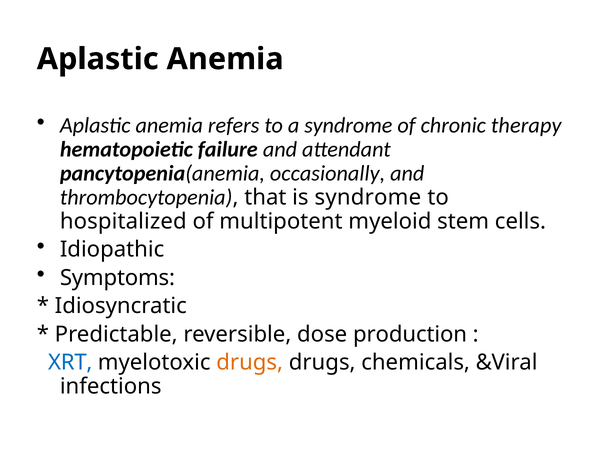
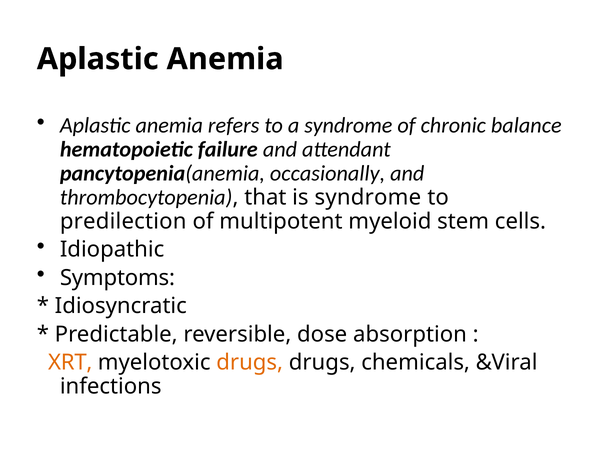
therapy: therapy -> balance (526, 125)
hospitalized: hospitalized -> predilection (123, 221)
production: production -> absorption (410, 334)
XRT colour: blue -> orange (70, 362)
